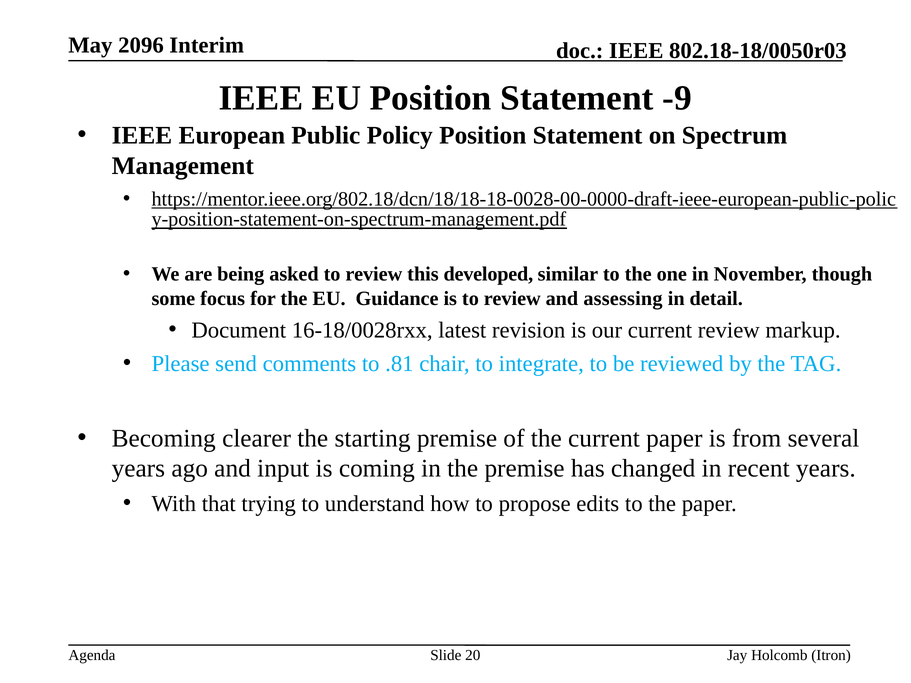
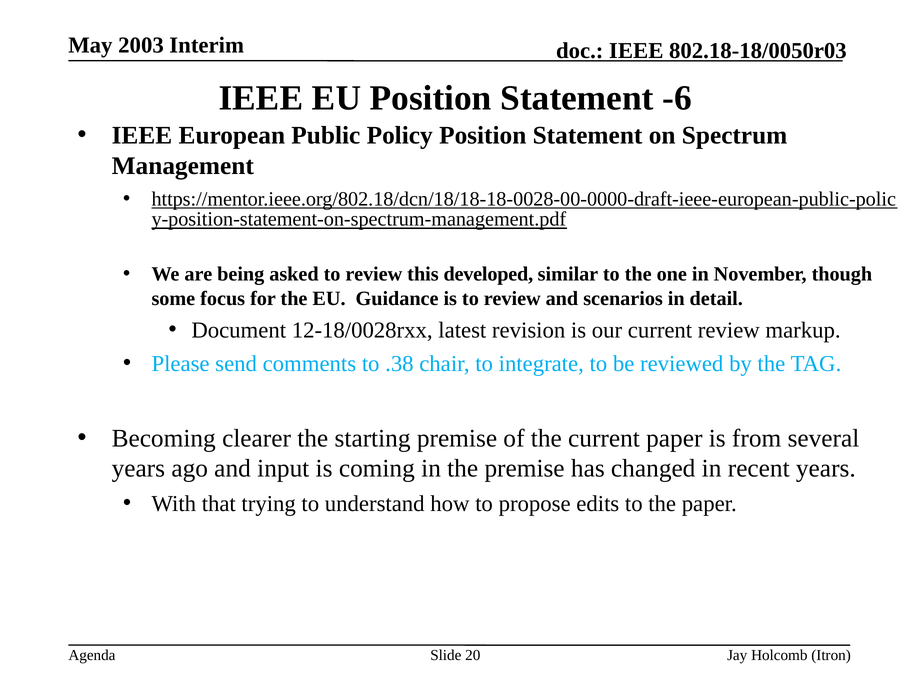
2096: 2096 -> 2003 (141, 45)
-9: -9 -> -6 (677, 98)
assessing: assessing -> scenarios (623, 298)
16-18/0028rxx: 16-18/0028rxx -> 12-18/0028rxx (362, 330)
.81: .81 -> .38 (399, 364)
